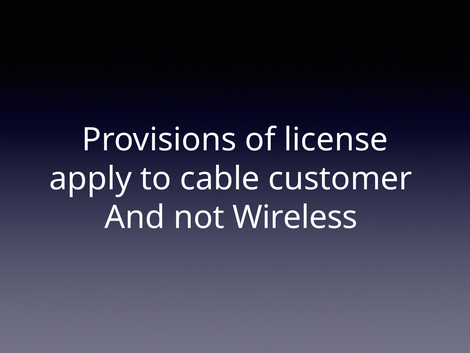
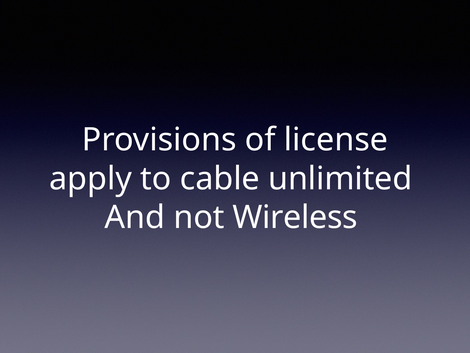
customer: customer -> unlimited (340, 179)
